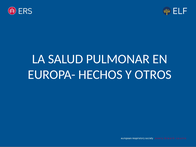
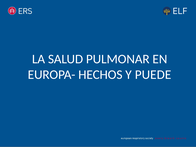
OTROS: OTROS -> PUEDE (153, 75)
